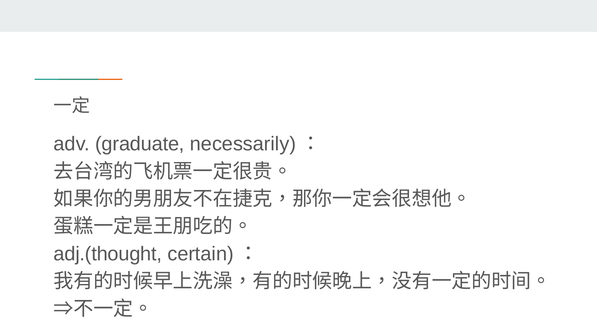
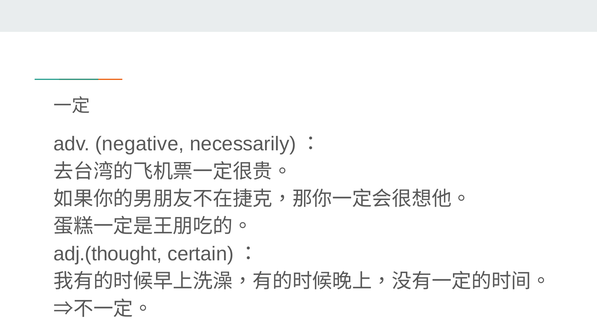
graduate: graduate -> negative (140, 144)
